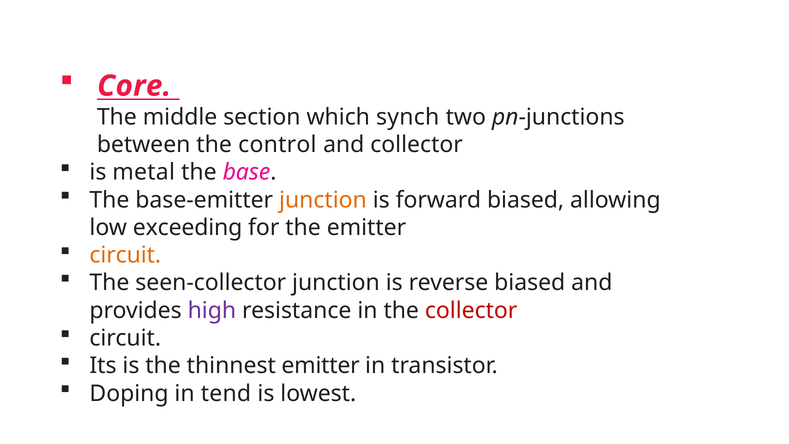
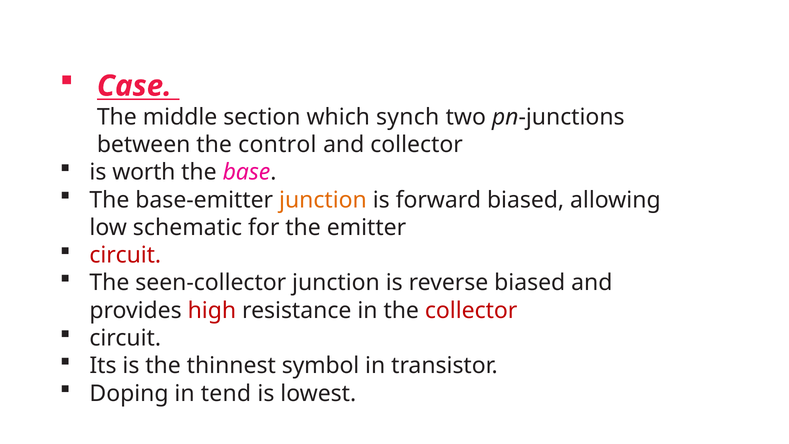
Core: Core -> Case (134, 86)
metal: metal -> worth (144, 172)
exceeding: exceeding -> schematic (188, 228)
circuit colour: orange -> red (125, 255)
high colour: purple -> red (212, 310)
thinnest emitter: emitter -> symbol (321, 366)
